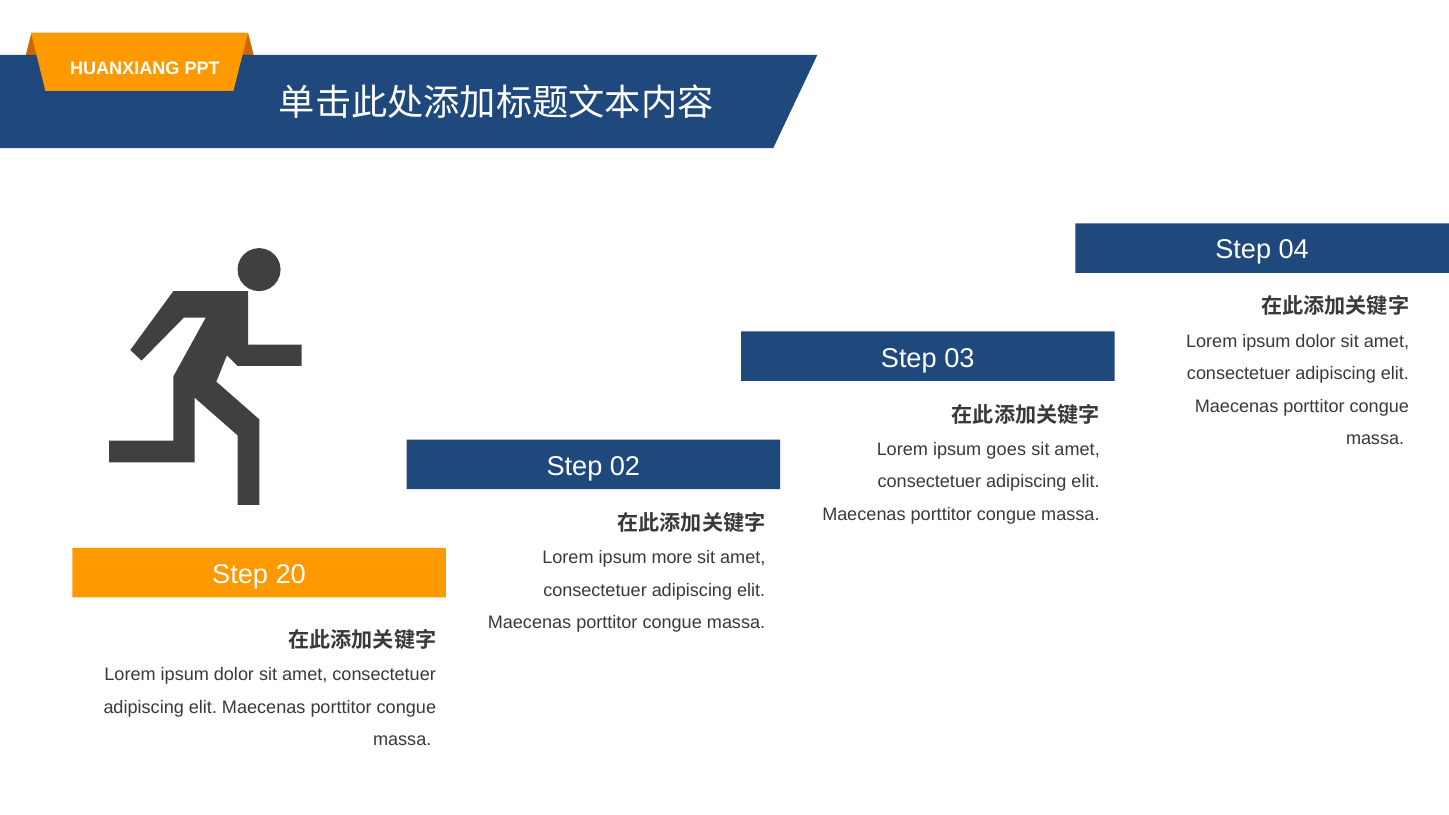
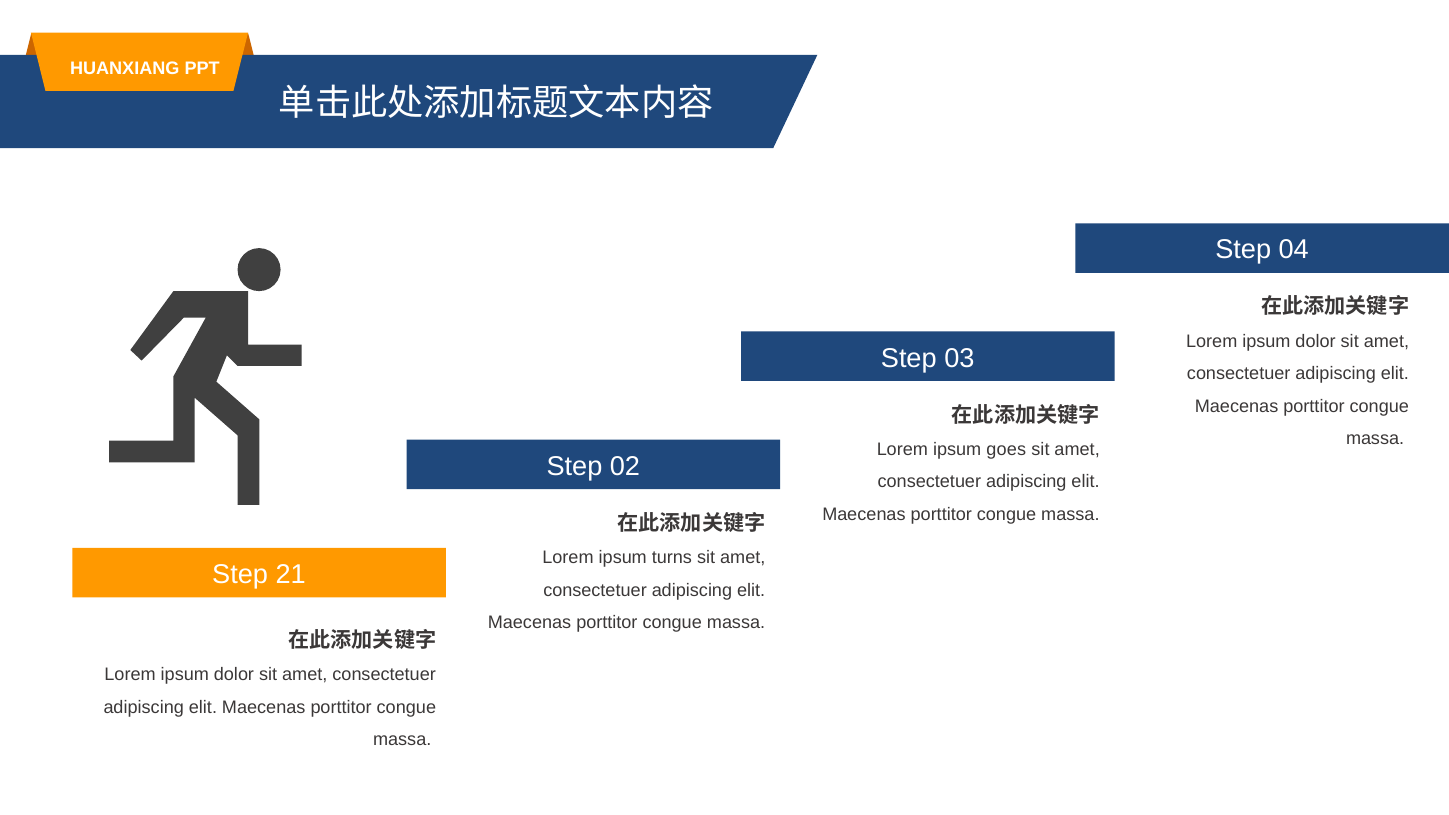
more: more -> turns (672, 558)
20: 20 -> 21 (291, 575)
